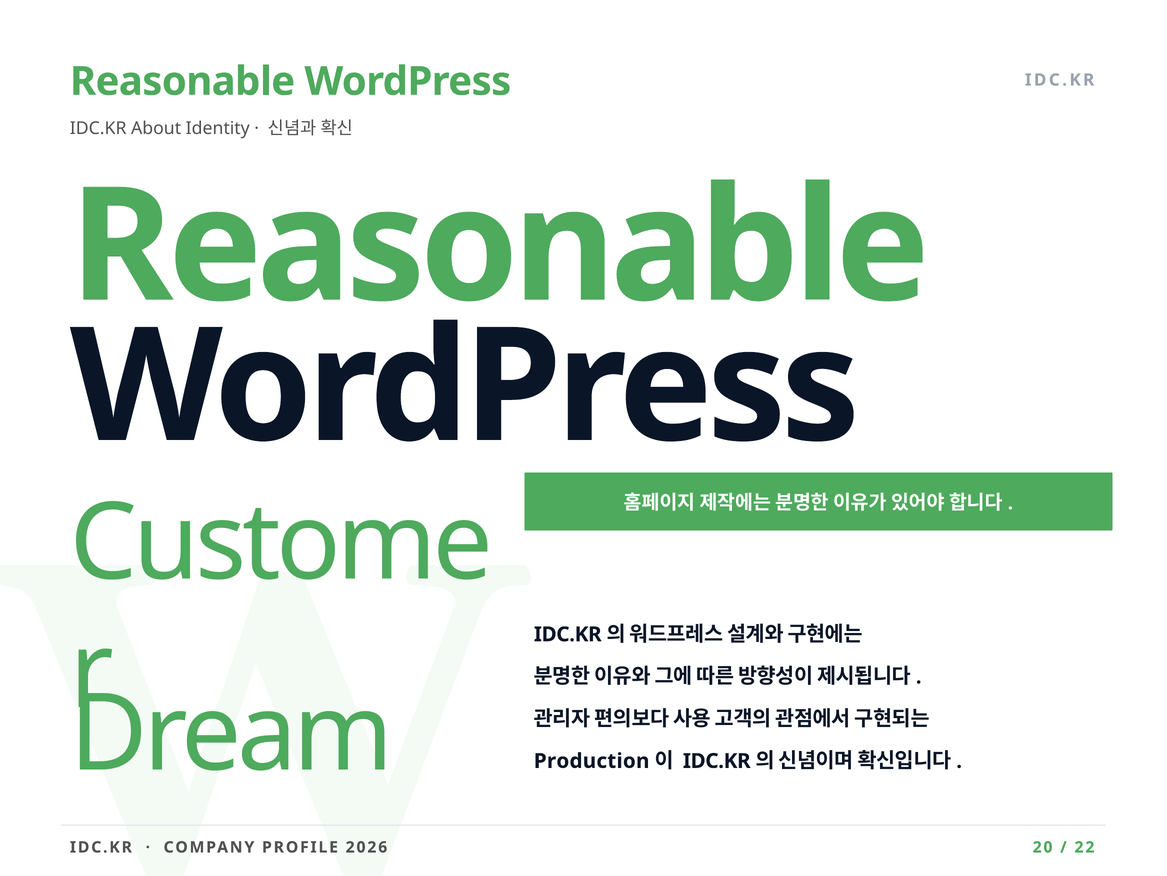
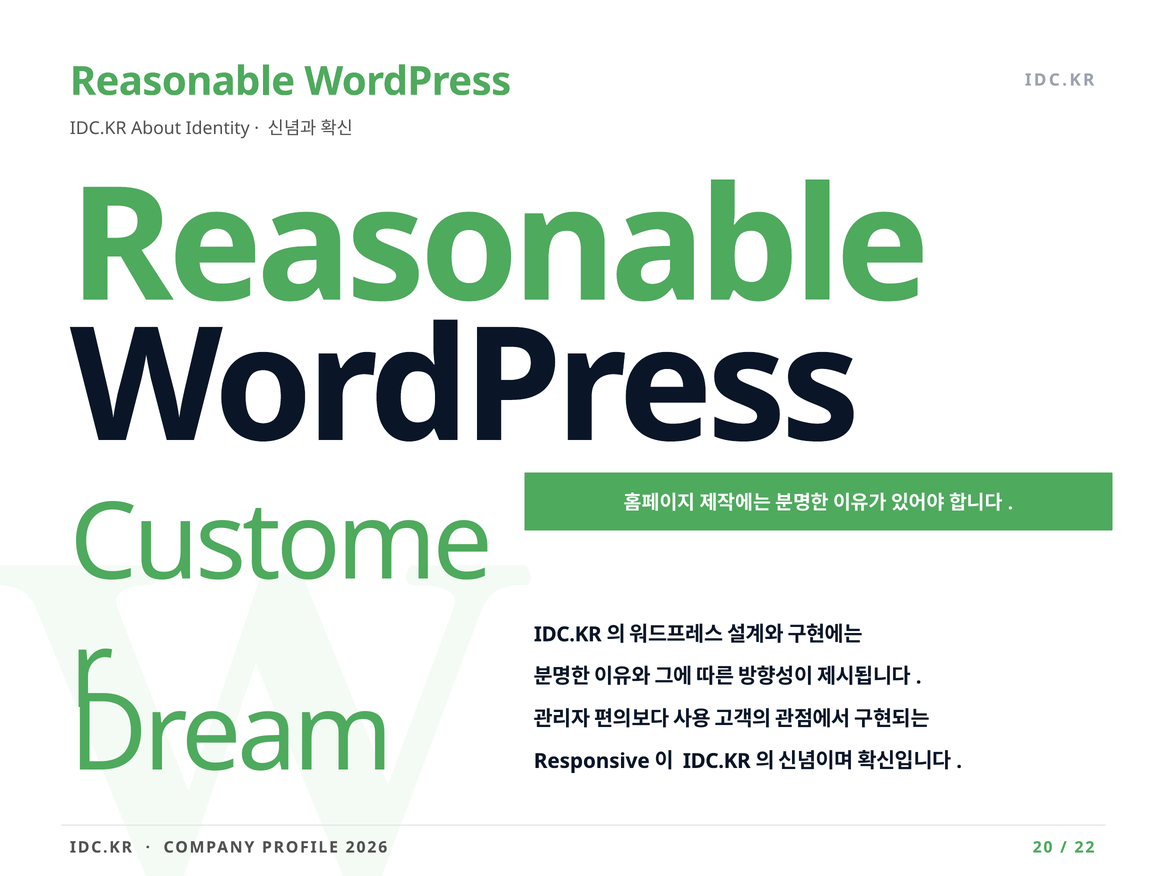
Production: Production -> Responsive (592, 761)
